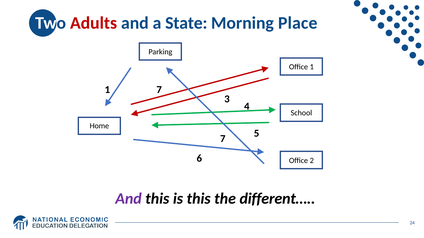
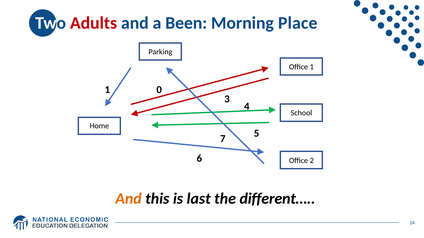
State: State -> Been (186, 23)
1 7: 7 -> 0 (159, 90)
And colour: purple -> orange (128, 199)
is this: this -> last (199, 199)
